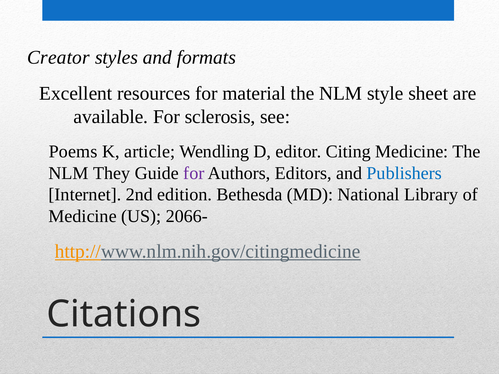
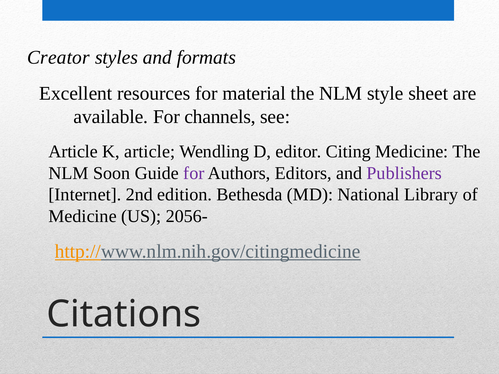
sclerosis: sclerosis -> channels (220, 117)
Poems: Poems -> Article (73, 152)
They: They -> Soon (112, 173)
Publishers colour: blue -> purple (404, 173)
2066-: 2066- -> 2056- (187, 216)
